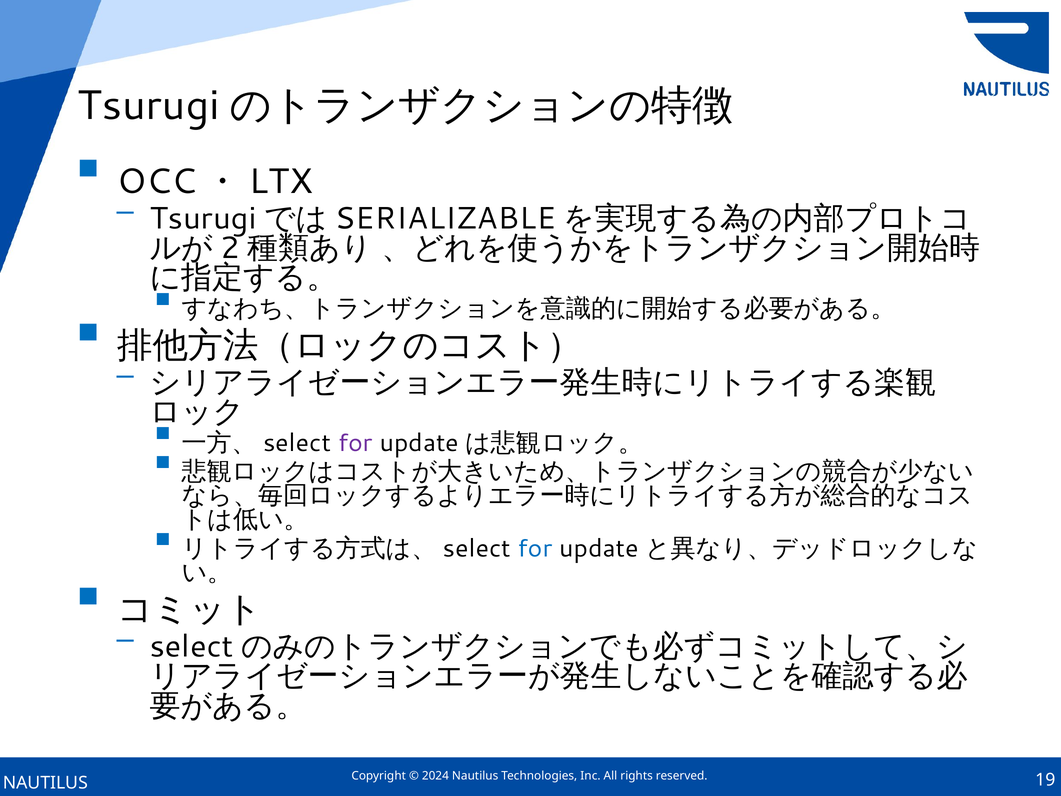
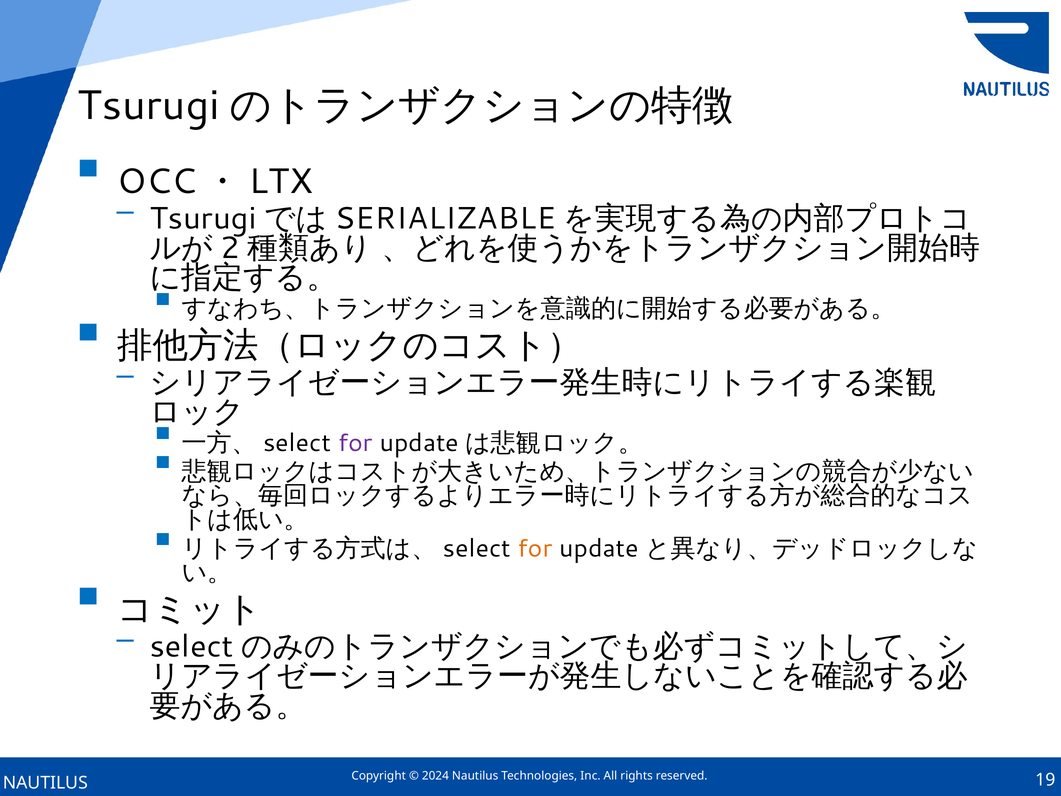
for colour: blue -> orange (535, 548)
